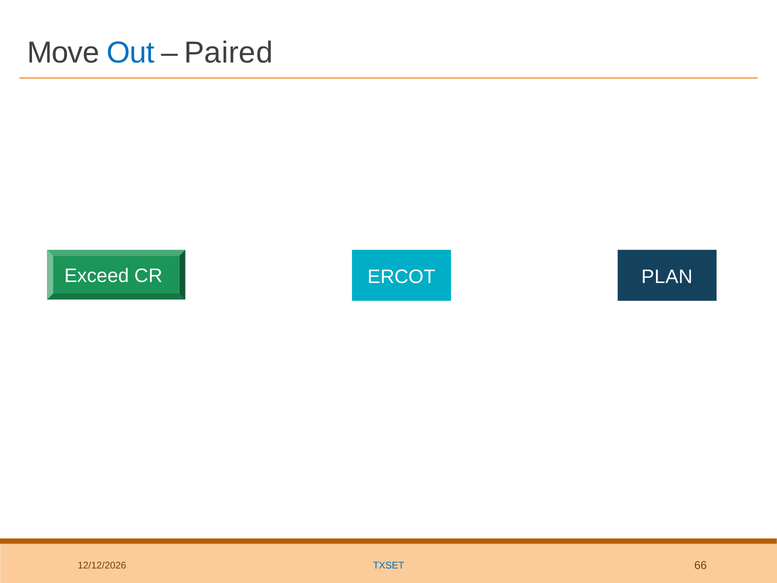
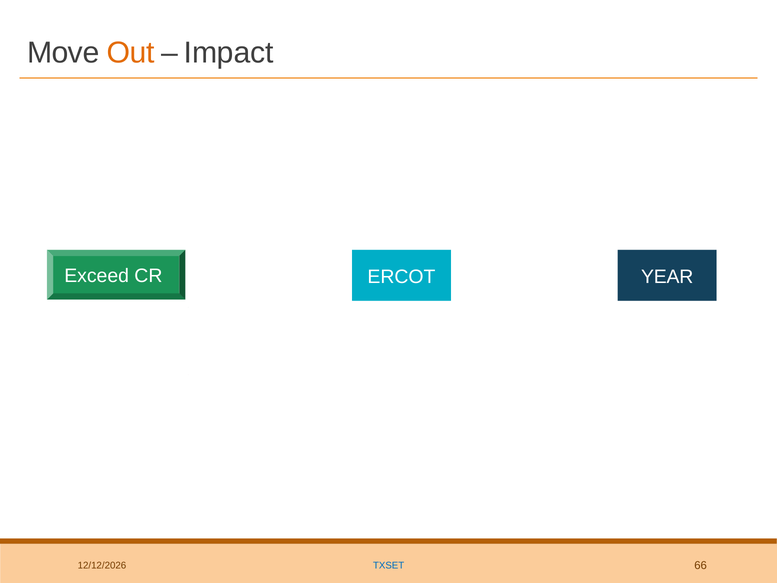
Out colour: blue -> orange (131, 53)
Paired: Paired -> Impact (229, 53)
PLAN: PLAN -> YEAR (667, 277)
